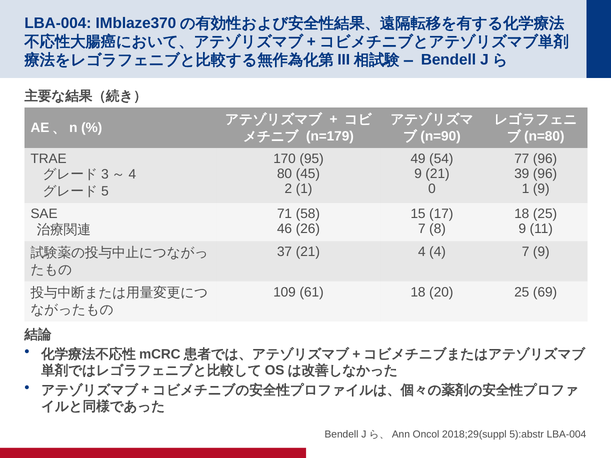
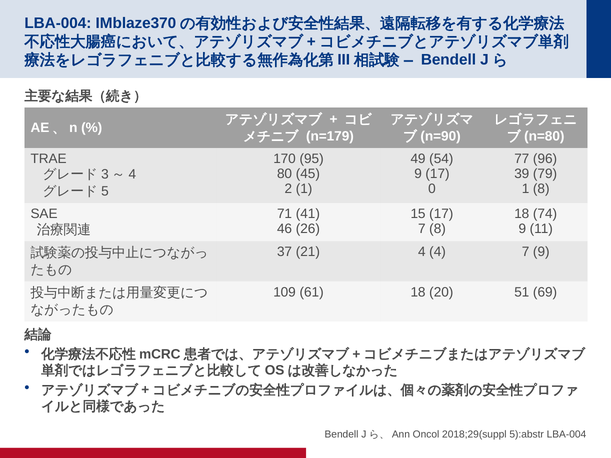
9 21: 21 -> 17 (438, 174)
39 96: 96 -> 79 (545, 174)
1 9: 9 -> 8 (541, 189)
58: 58 -> 41 (308, 214)
18 25: 25 -> 74 (545, 214)
20 25: 25 -> 51 (522, 292)
